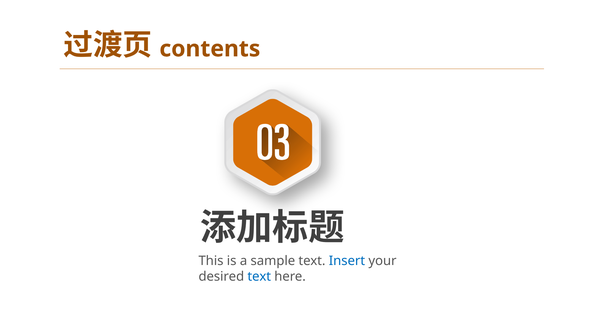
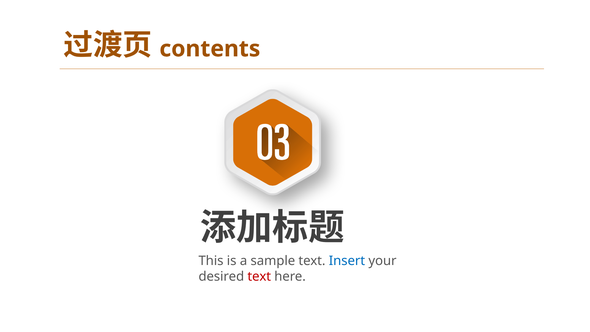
text colour: blue -> red (259, 276)
